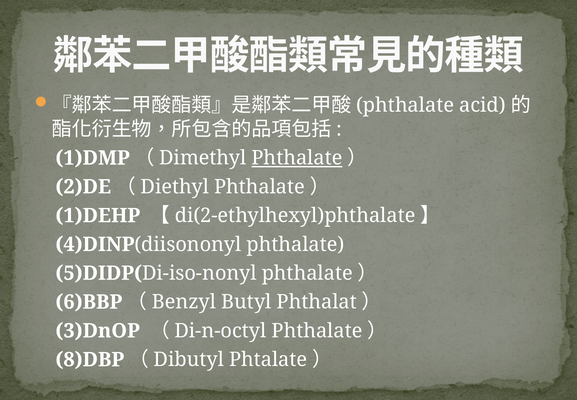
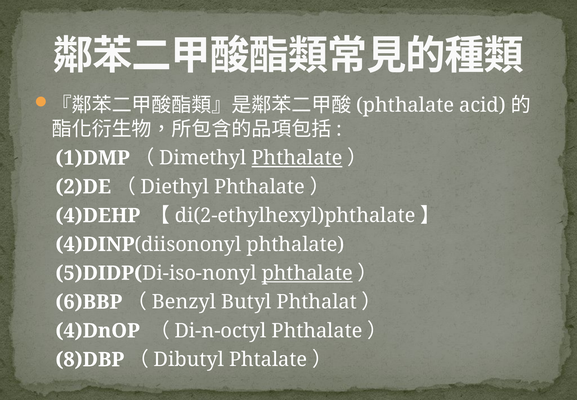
1)DEHP: 1)DEHP -> 4)DEHP (98, 215)
phthalate underline: none -> present (307, 273)
3)DnOP: 3)DnOP -> 4)DnOP (98, 330)
